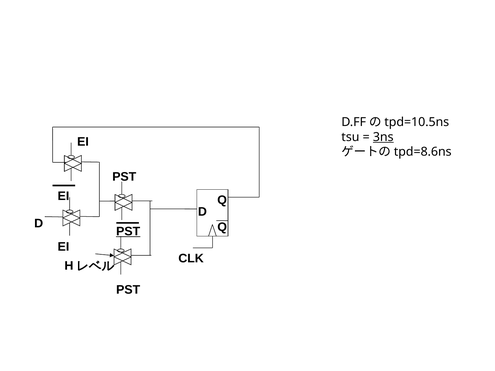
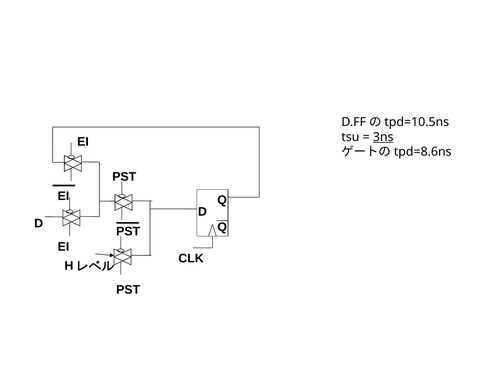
PST underline: present -> none (128, 231)
